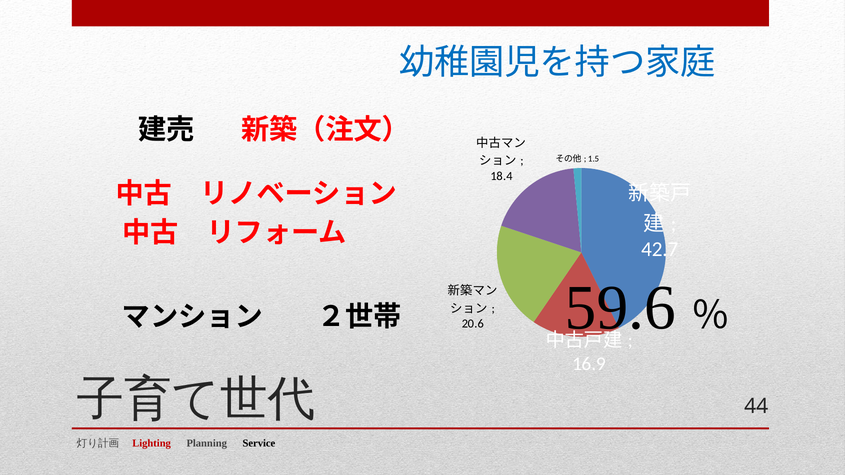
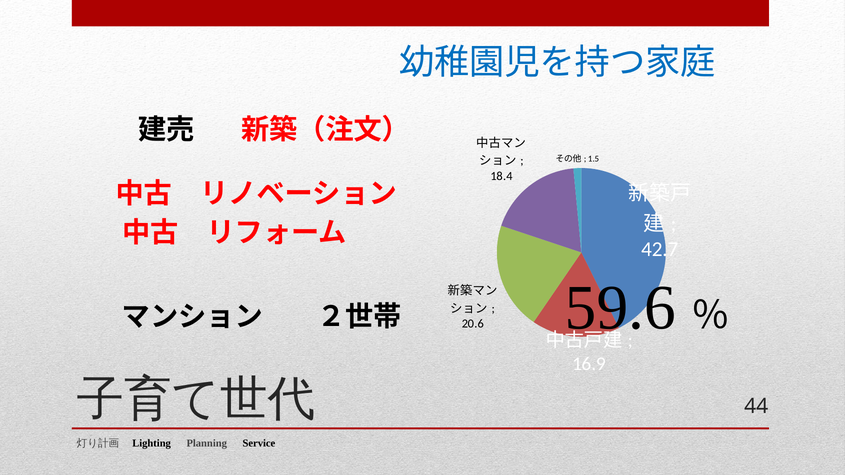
Lighting colour: red -> black (152, 444)
